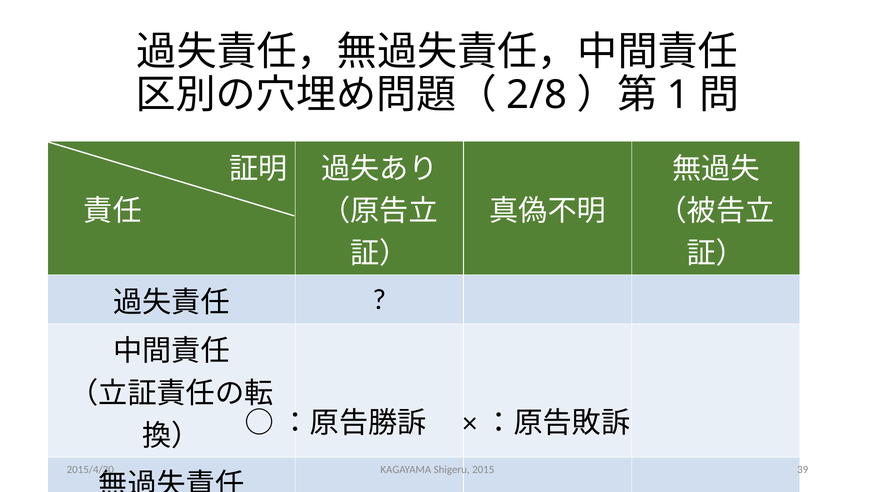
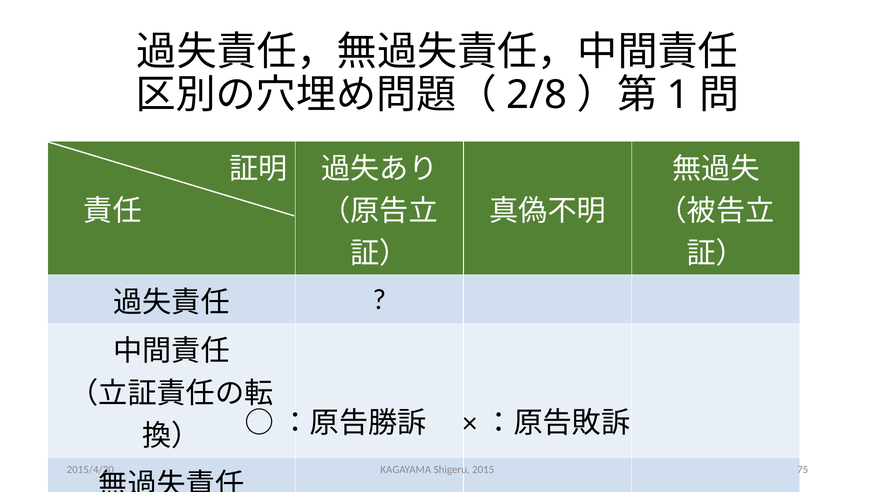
39: 39 -> 75 (803, 470)
